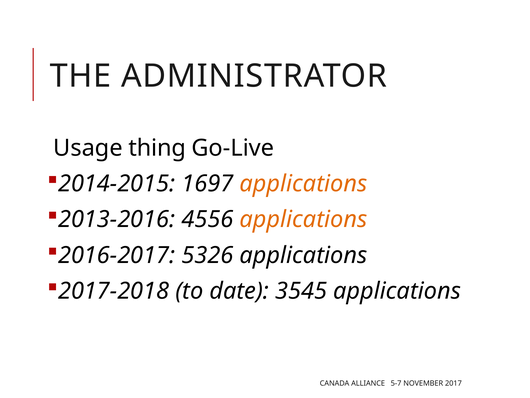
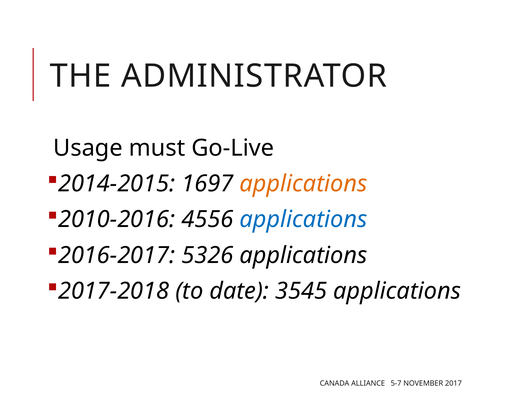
thing: thing -> must (157, 148)
2013-2016: 2013-2016 -> 2010-2016 (117, 219)
applications colour: orange -> blue (303, 219)
